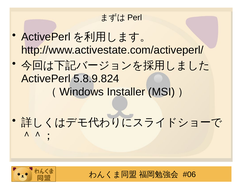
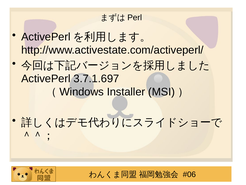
5.8.9.824: 5.8.9.824 -> 3.7.1.697 (96, 78)
